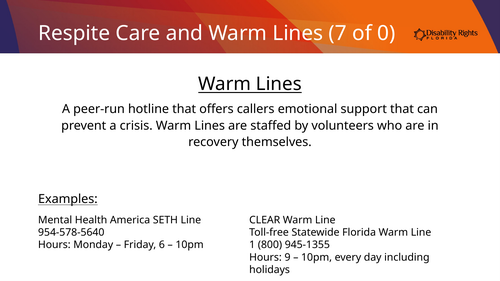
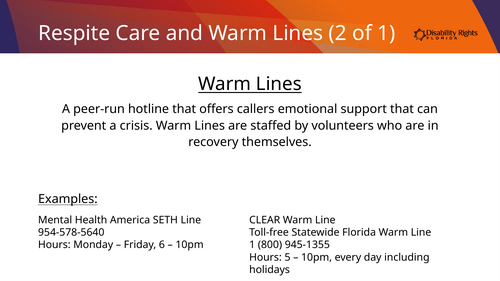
7: 7 -> 2 (338, 33)
of 0: 0 -> 1 (386, 33)
9: 9 -> 5 (287, 258)
